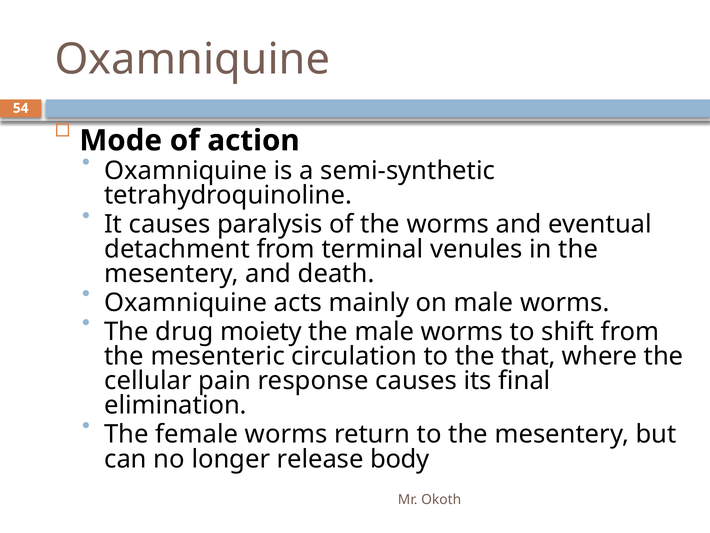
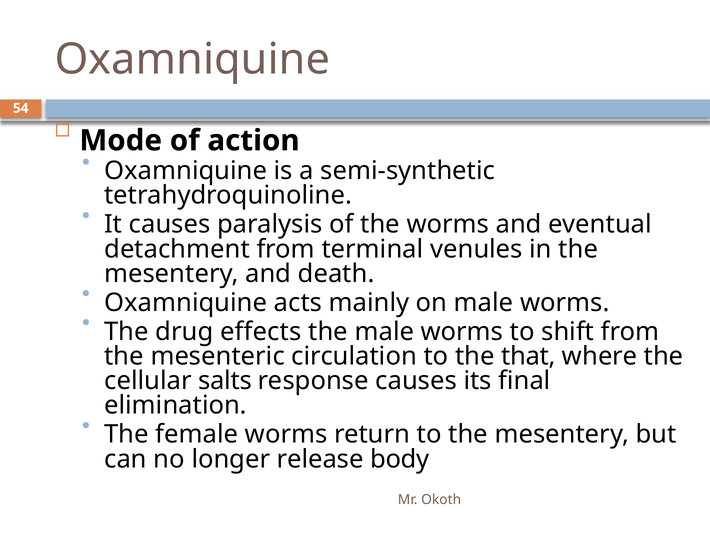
moiety: moiety -> effects (261, 331)
pain: pain -> salts (225, 380)
